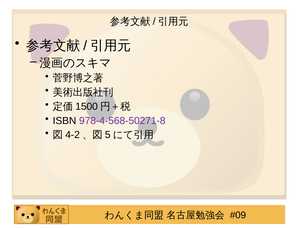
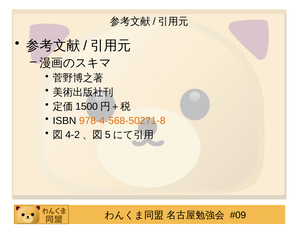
978-4-568-50271-8 colour: purple -> orange (122, 120)
